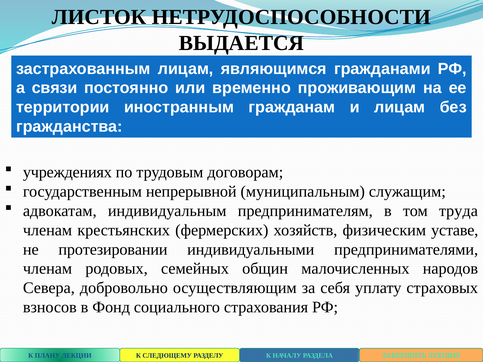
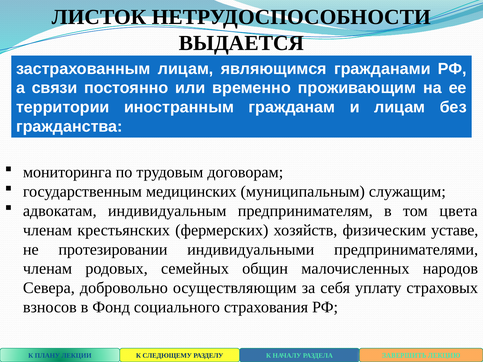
учреждениях: учреждениях -> мониторинга (67, 172)
непрерывной: непрерывной -> медицинских (191, 192)
труда: труда -> цвета (458, 211)
